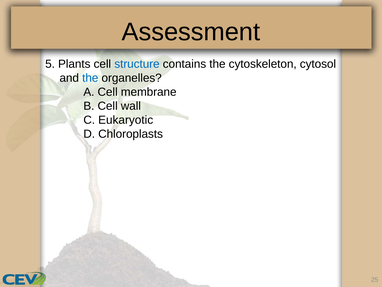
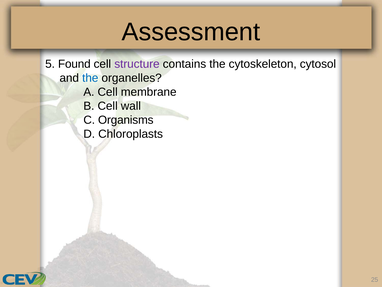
Plants: Plants -> Found (74, 64)
structure colour: blue -> purple (137, 64)
Eukaryotic: Eukaryotic -> Organisms (126, 120)
